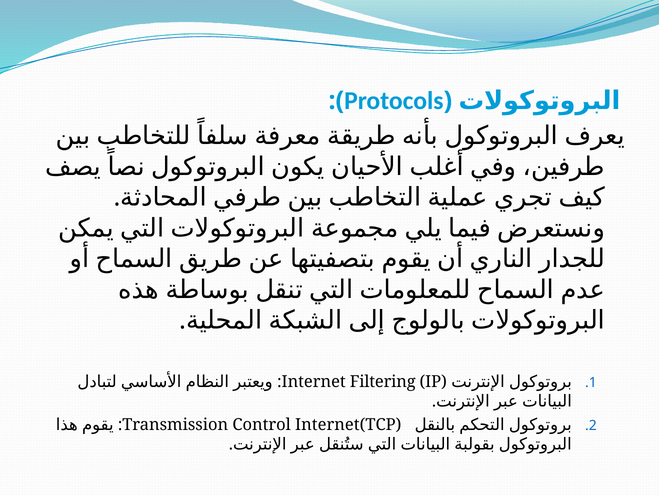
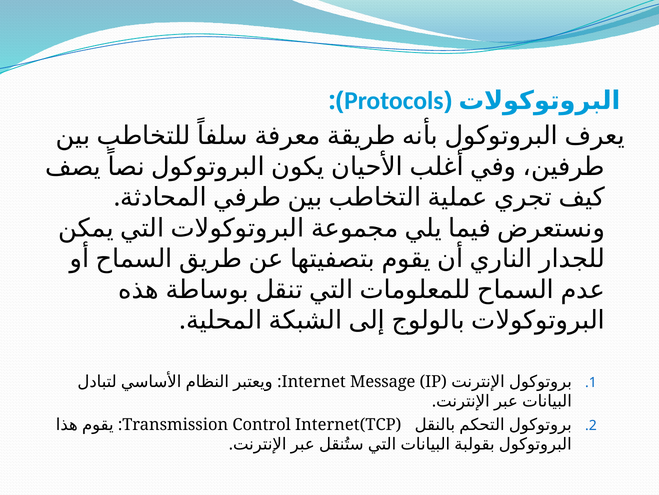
Filtering: Filtering -> Message (383, 381)
